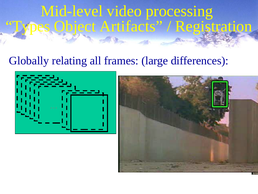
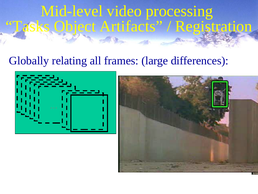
Types: Types -> Tasks (28, 26)
